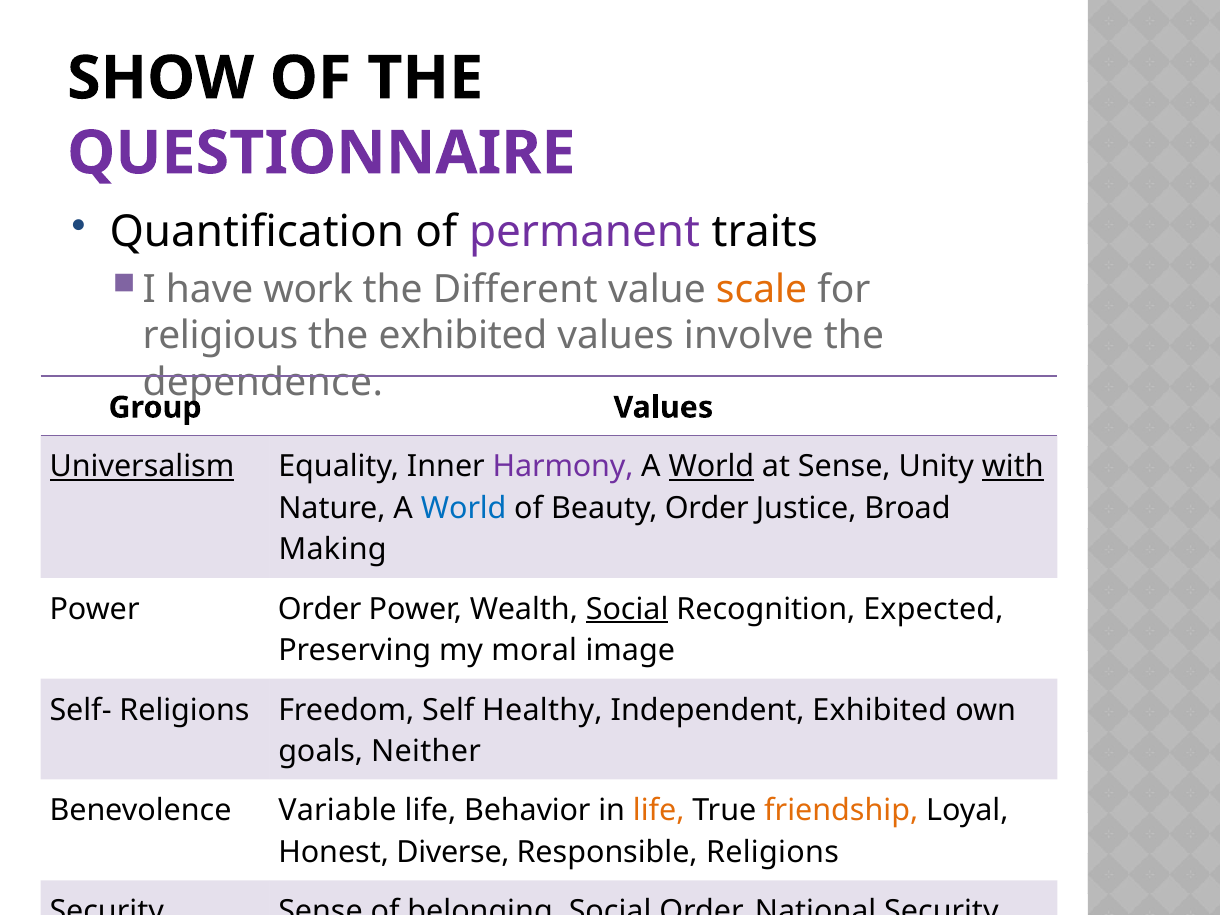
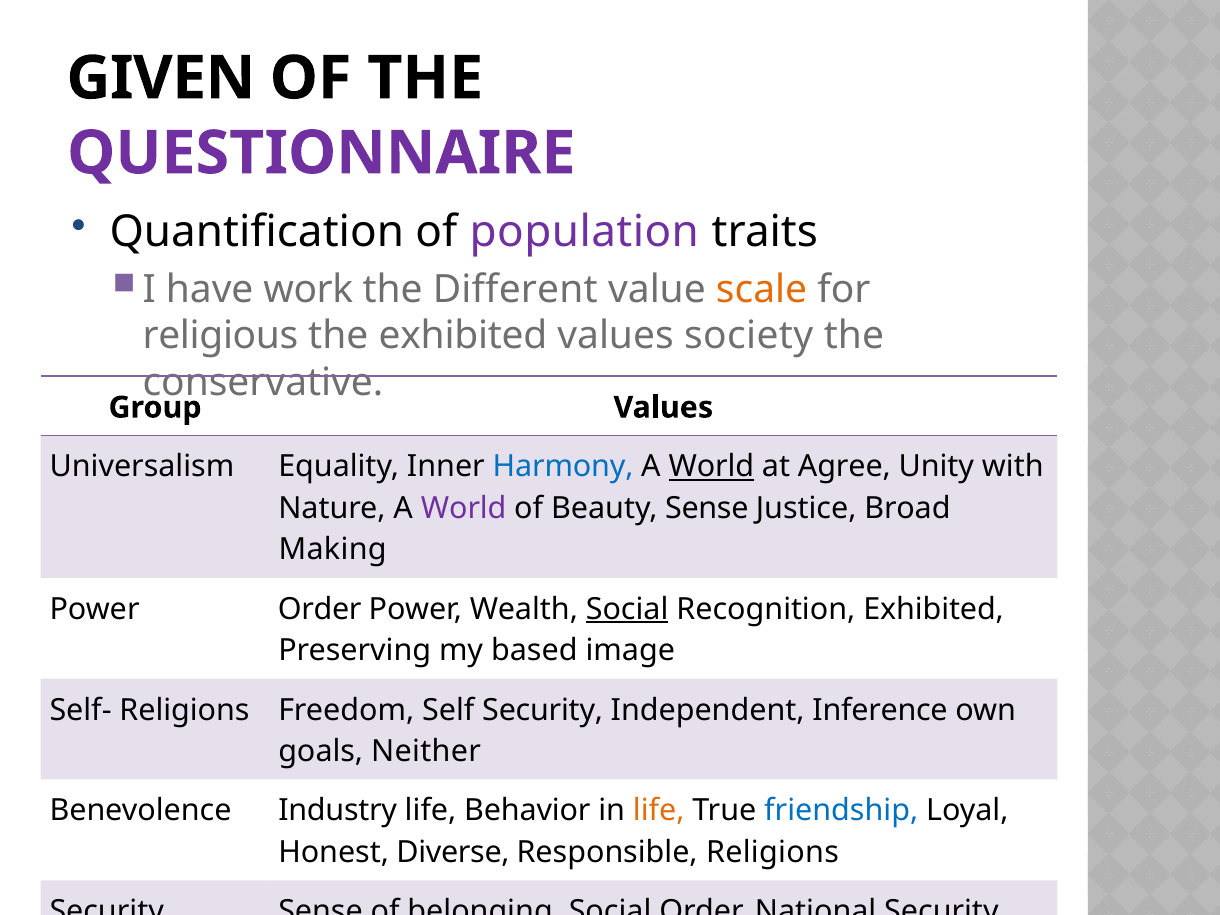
SHOW: SHOW -> GIVEN (161, 78)
permanent: permanent -> population (584, 232)
involve: involve -> society (749, 336)
dependence: dependence -> conservative (263, 383)
Universalism underline: present -> none (142, 467)
Harmony colour: purple -> blue (563, 467)
at Sense: Sense -> Agree (844, 467)
with underline: present -> none (1013, 467)
World colour: blue -> purple (464, 508)
Beauty Order: Order -> Sense (707, 508)
Recognition Expected: Expected -> Exhibited (934, 609)
moral: moral -> based (534, 651)
Self Healthy: Healthy -> Security (543, 710)
Independent Exhibited: Exhibited -> Inference (880, 710)
Variable: Variable -> Industry (338, 811)
friendship colour: orange -> blue (841, 811)
